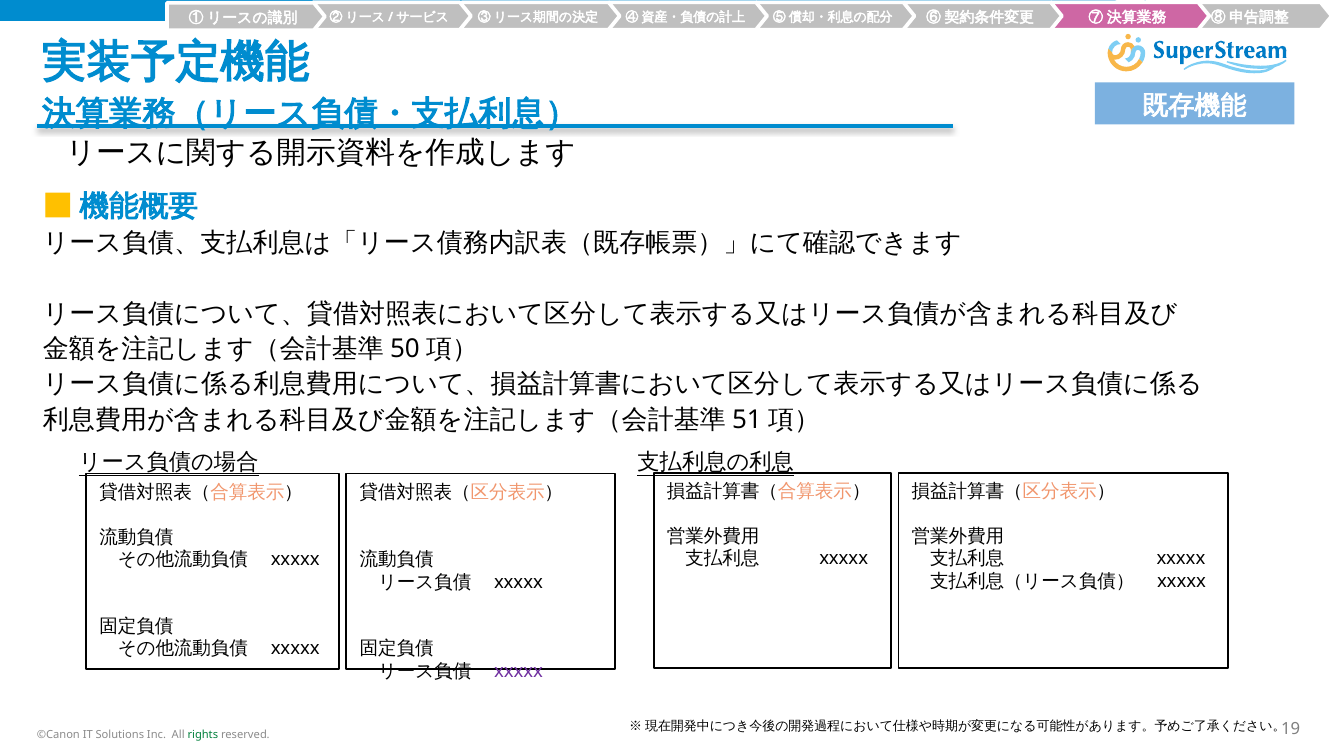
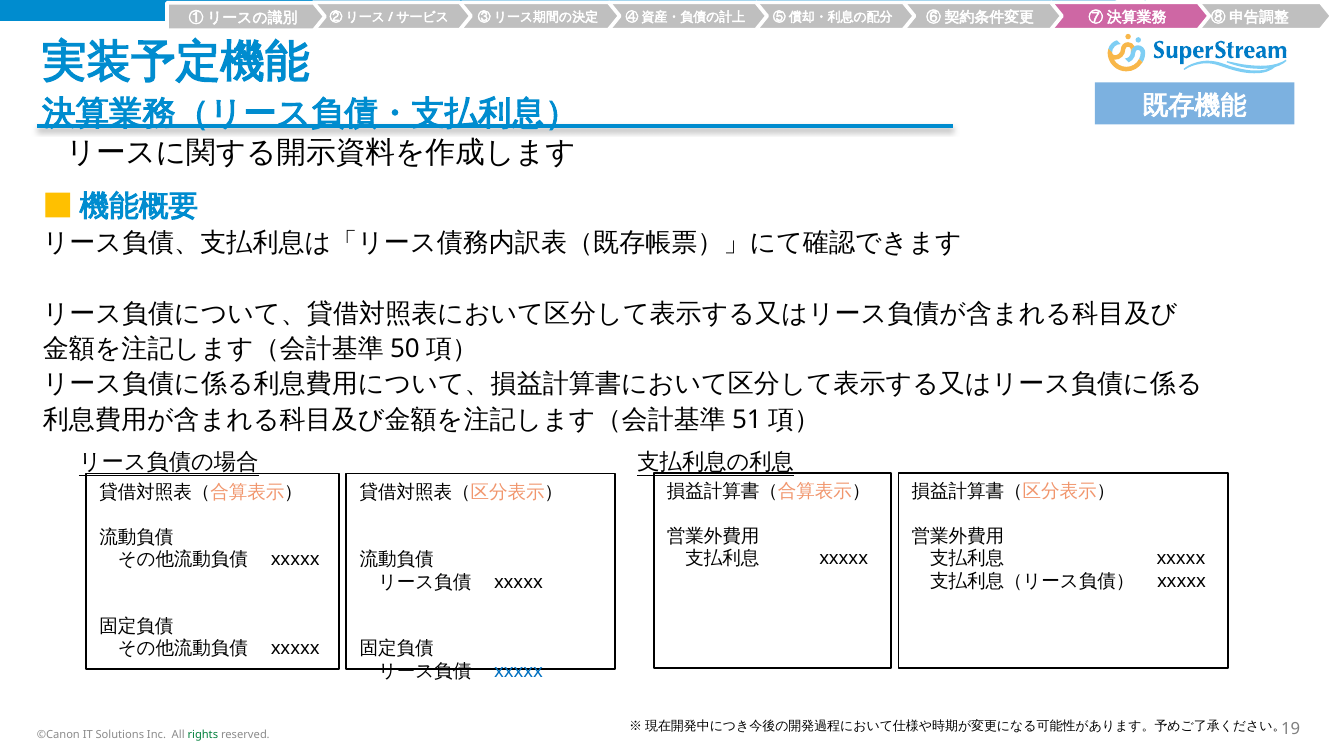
xxxxx colour: purple -> blue (519, 671)
